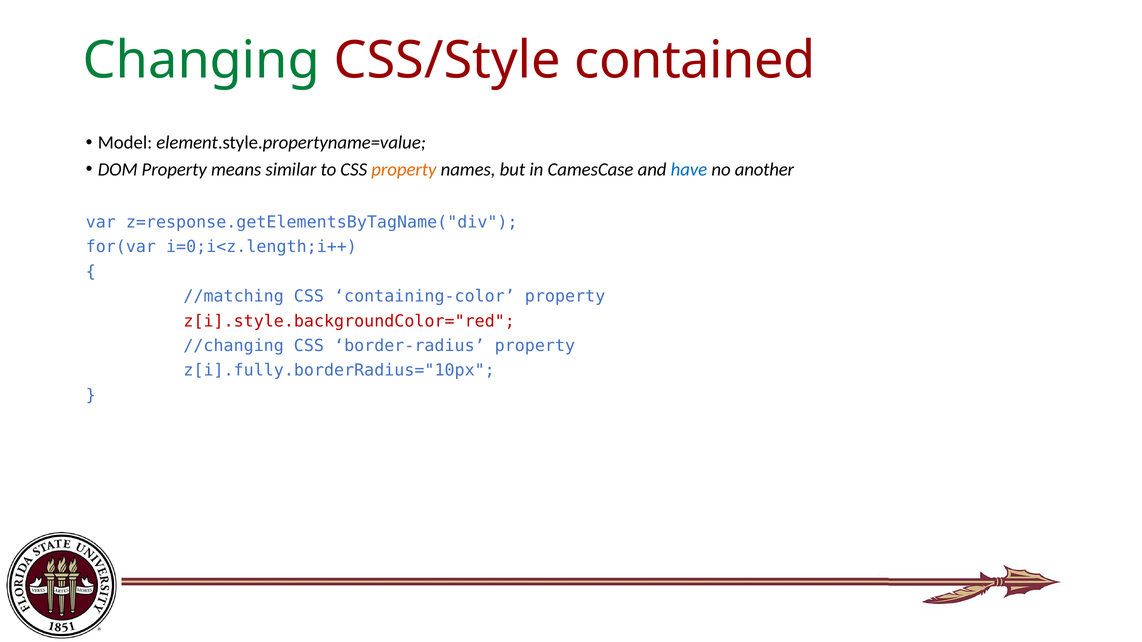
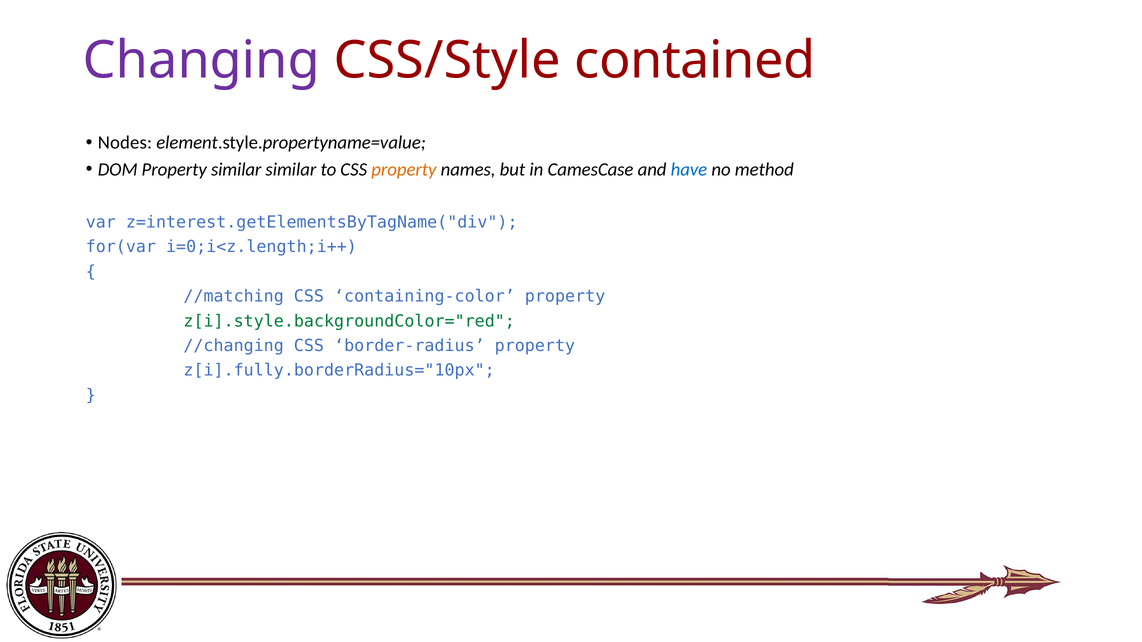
Changing colour: green -> purple (201, 60)
Model: Model -> Nodes (125, 143)
Property means: means -> similar (236, 170)
another: another -> method (764, 170)
z=response.getElementsByTagName("div: z=response.getElementsByTagName("div -> z=interest.getElementsByTagName("div (322, 222)
z[i].style.backgroundColor="red colour: red -> green (349, 321)
